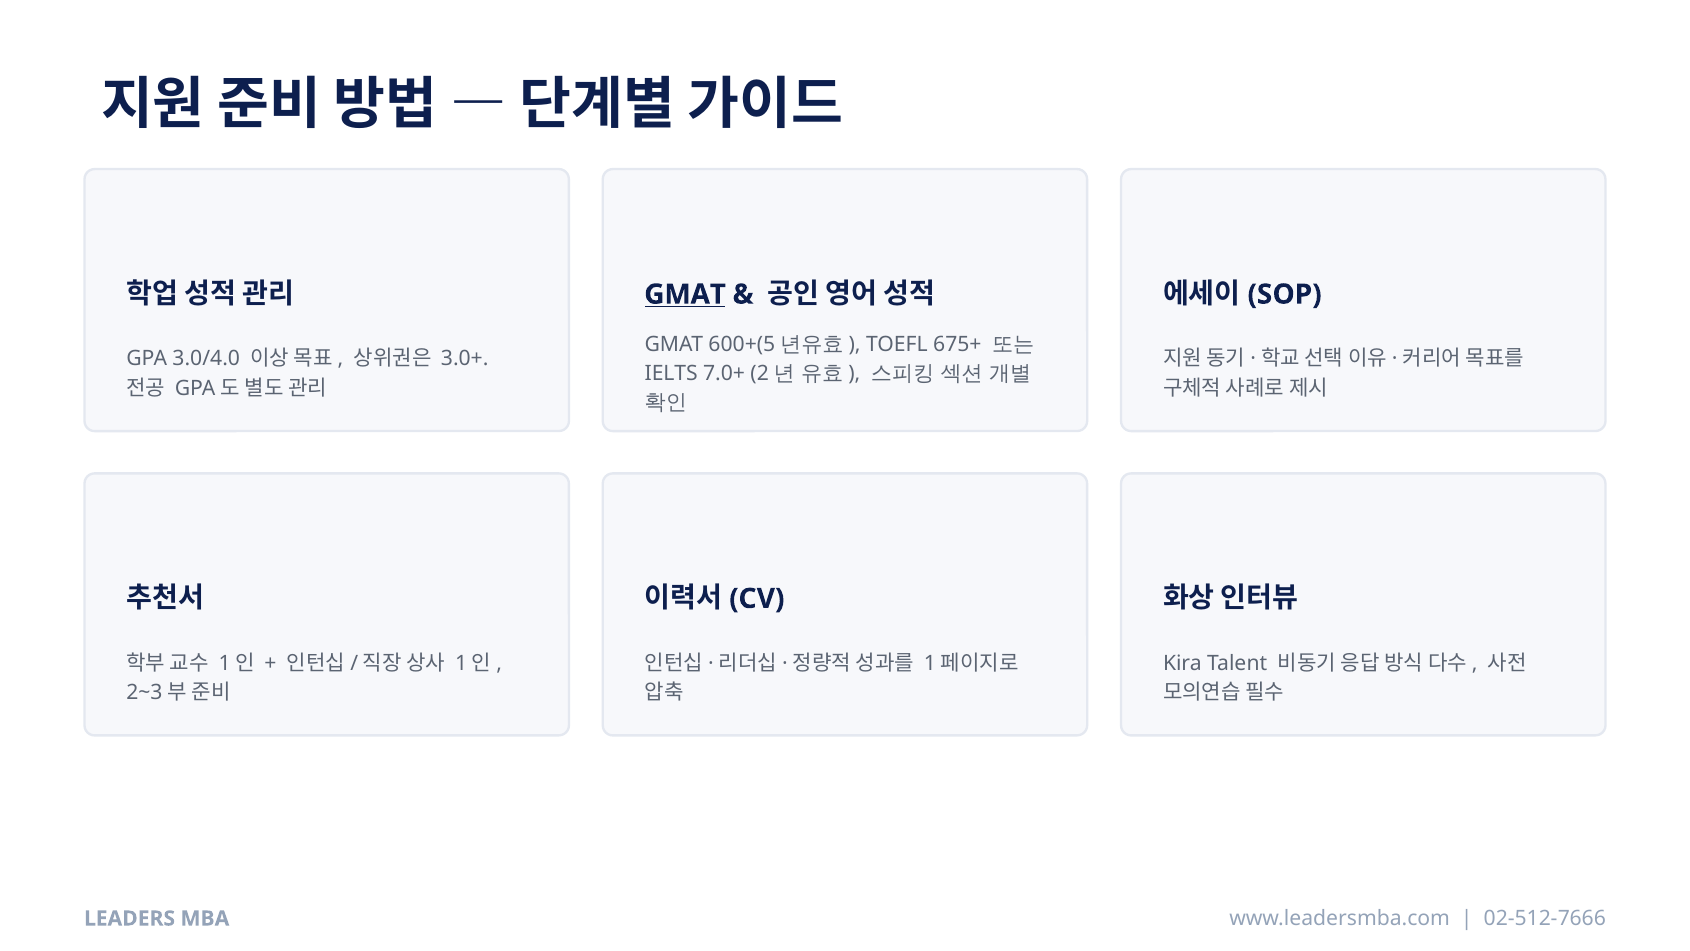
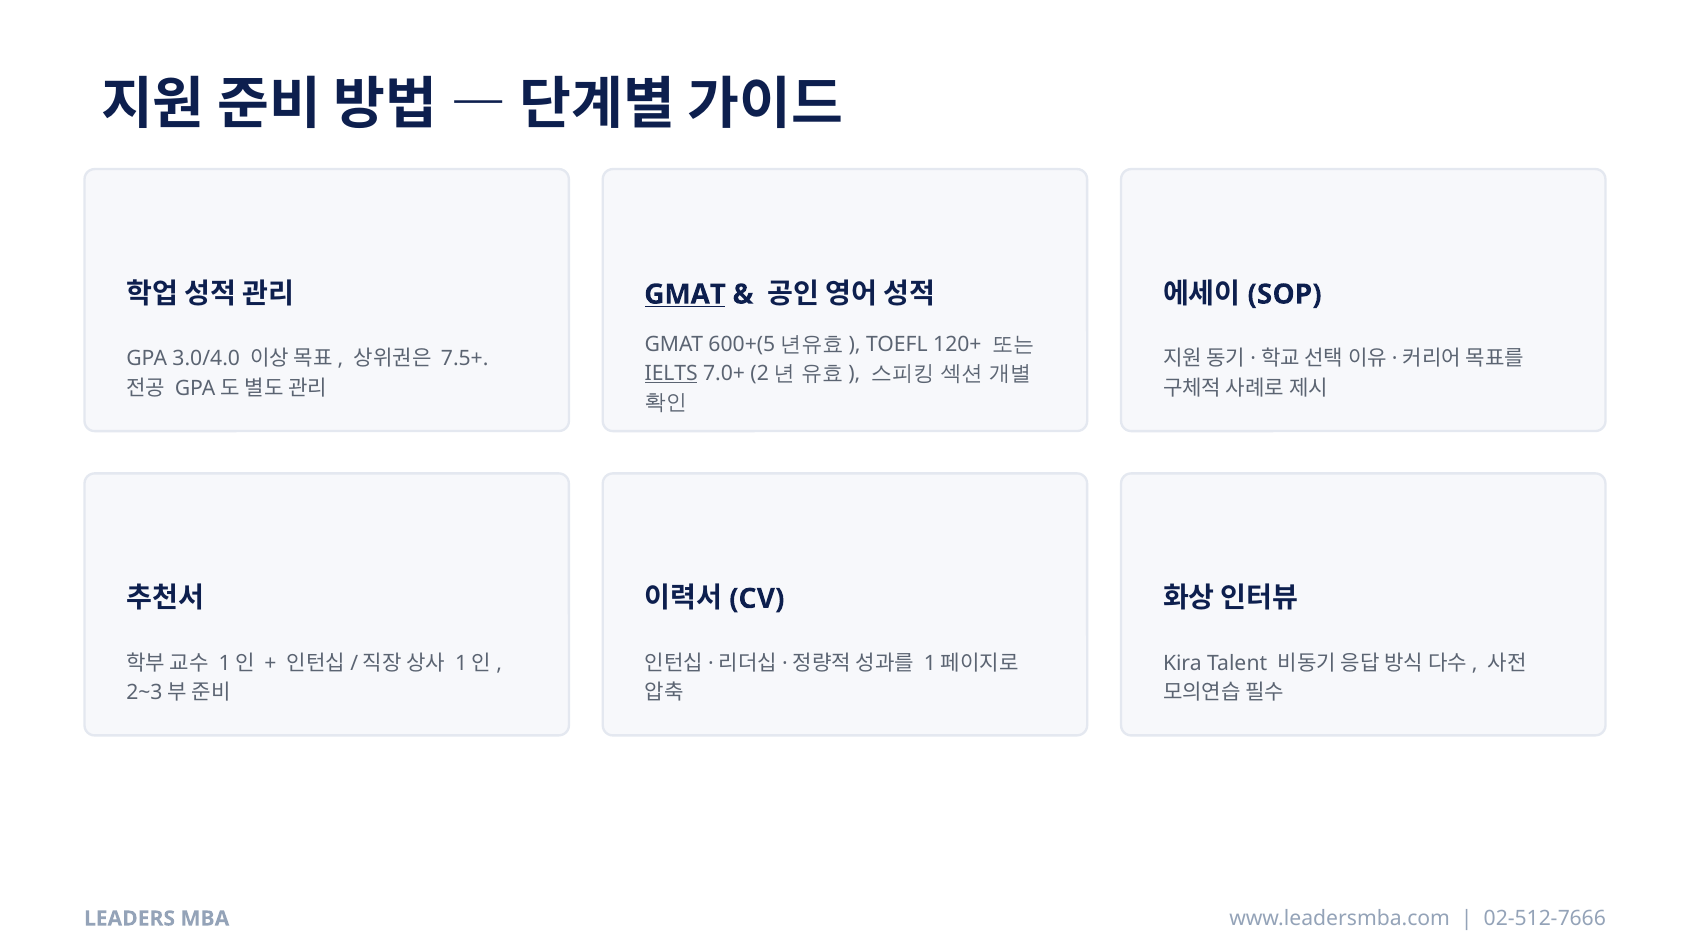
675+: 675+ -> 120+ (957, 344)
3.0+: 3.0+ -> 7.5+ (465, 359)
IELTS underline: none -> present (671, 373)
